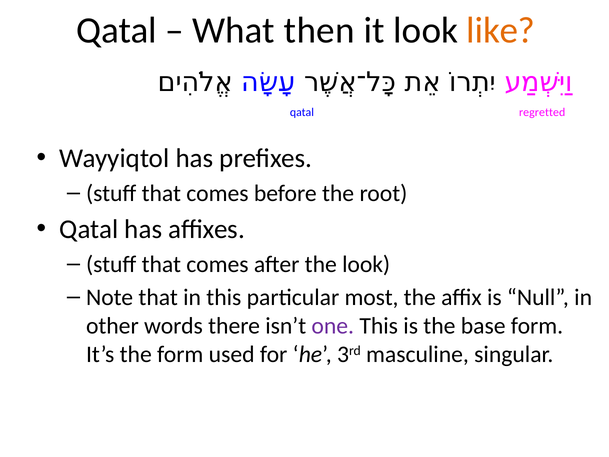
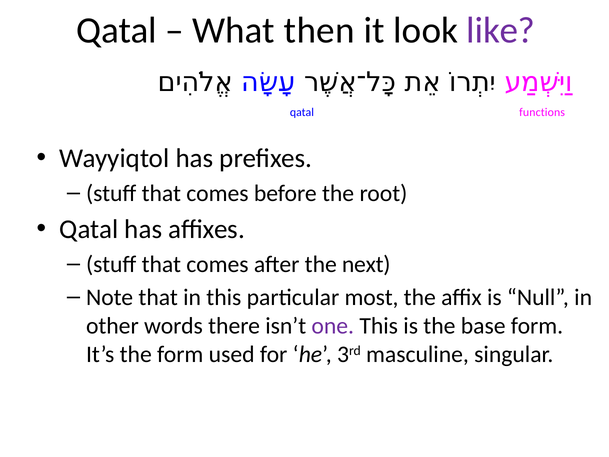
like colour: orange -> purple (501, 30)
regretted: regretted -> functions (542, 112)
the look: look -> next (366, 264)
